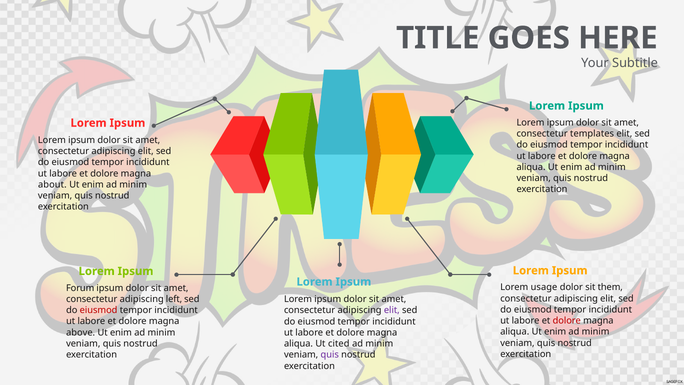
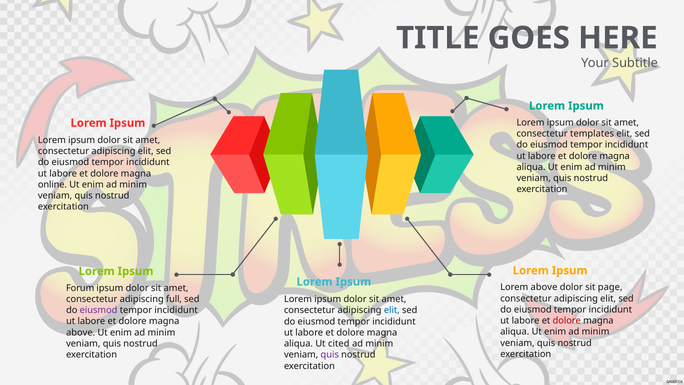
about: about -> online (52, 184)
Lorem usage: usage -> above (544, 287)
them: them -> page (610, 287)
left: left -> full (174, 299)
eiusmod colour: red -> purple (99, 310)
elit colour: purple -> blue (392, 310)
